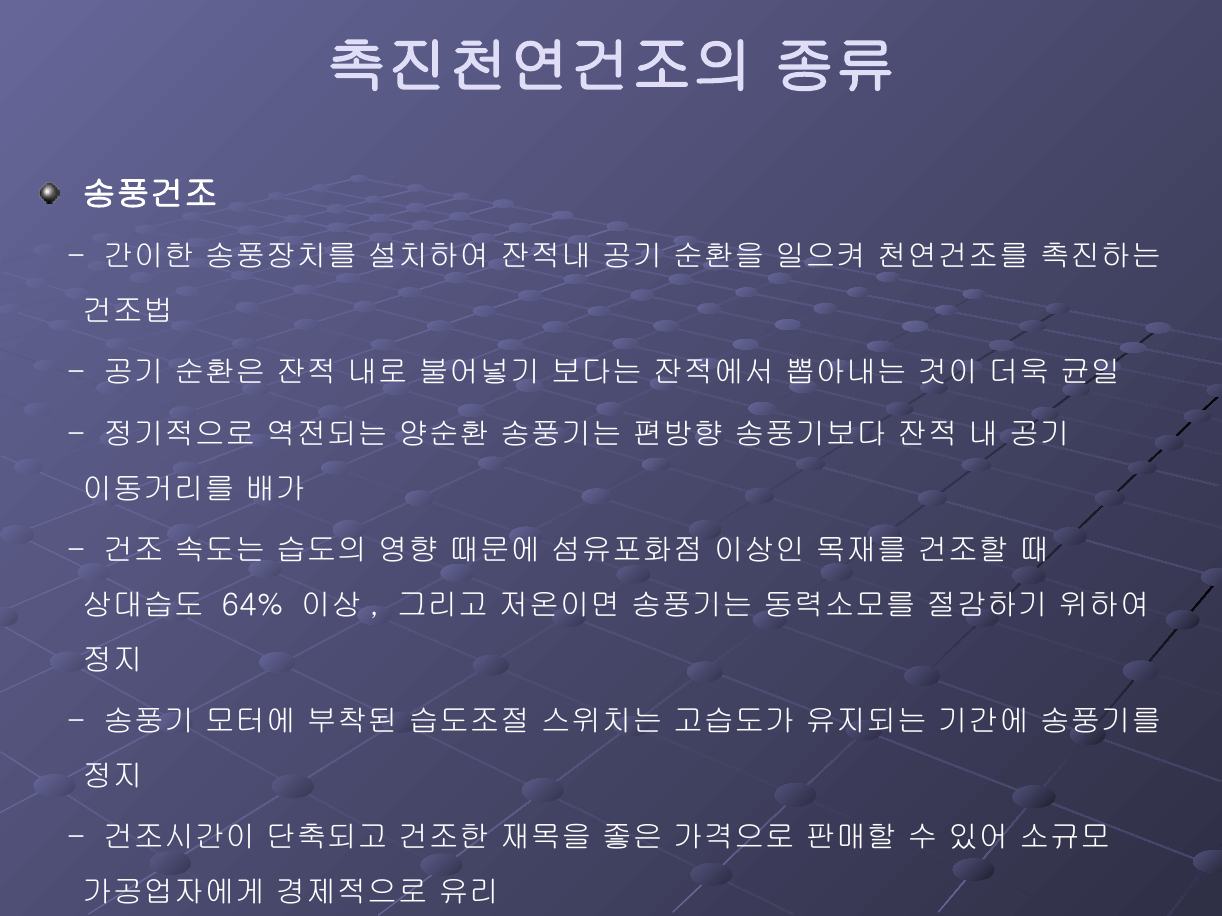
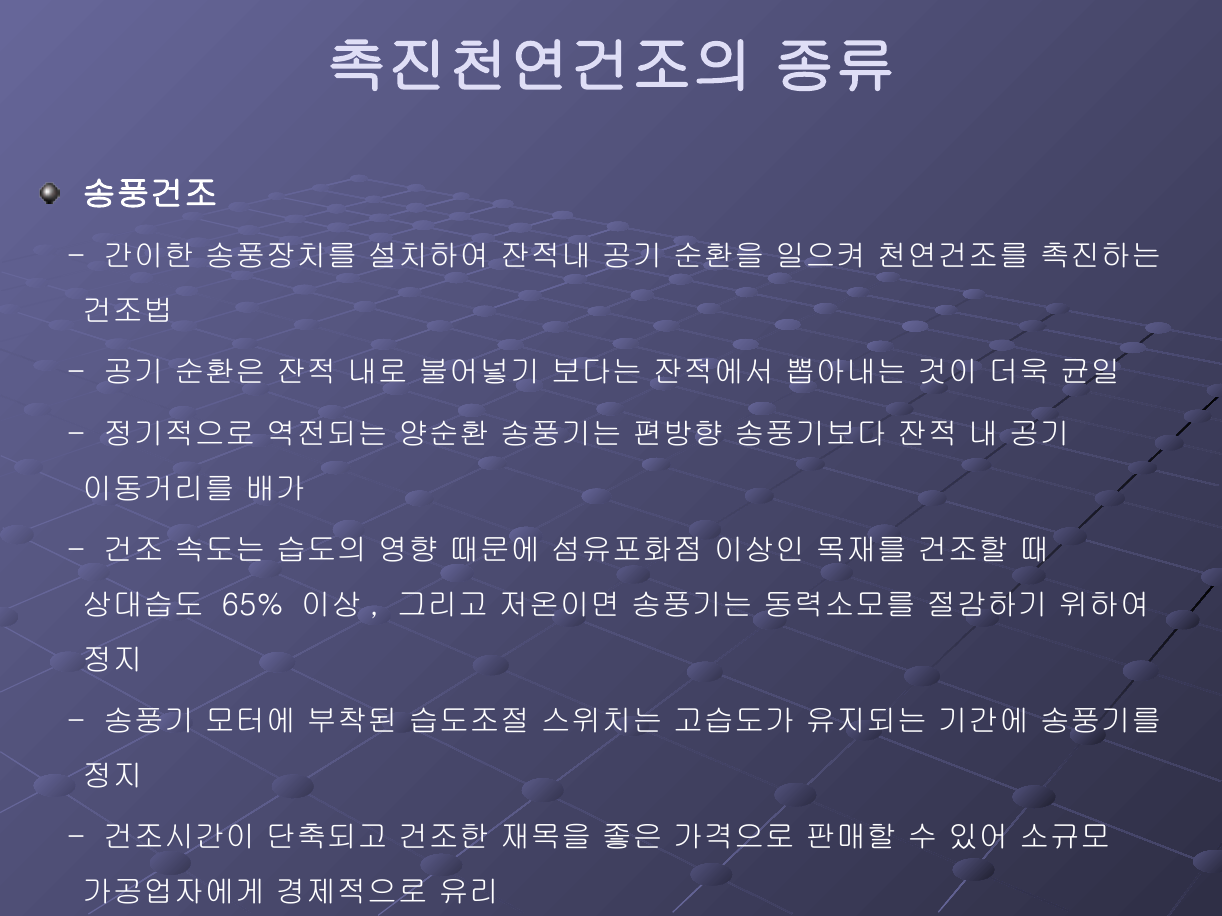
64%: 64% -> 65% (252, 605)
